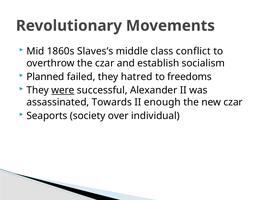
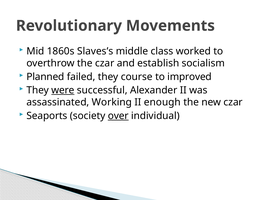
conflict: conflict -> worked (193, 51)
hatred: hatred -> course (137, 77)
freedoms: freedoms -> improved (190, 77)
Towards: Towards -> Working (112, 102)
over underline: none -> present (118, 115)
